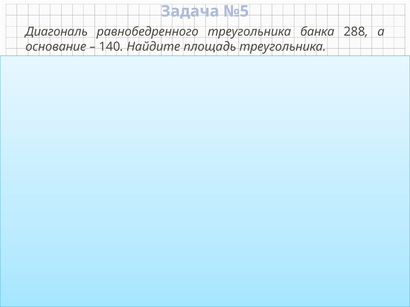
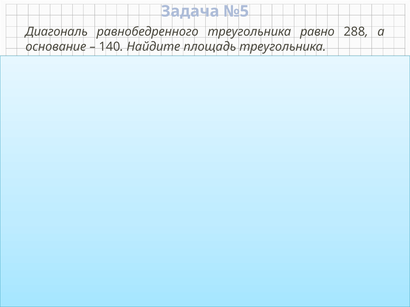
банка: банка -> равно (317, 32)
